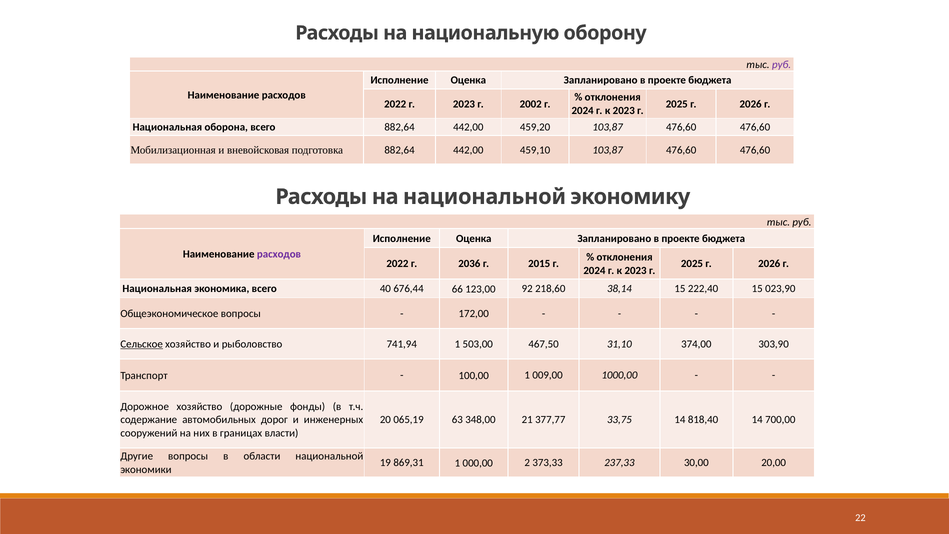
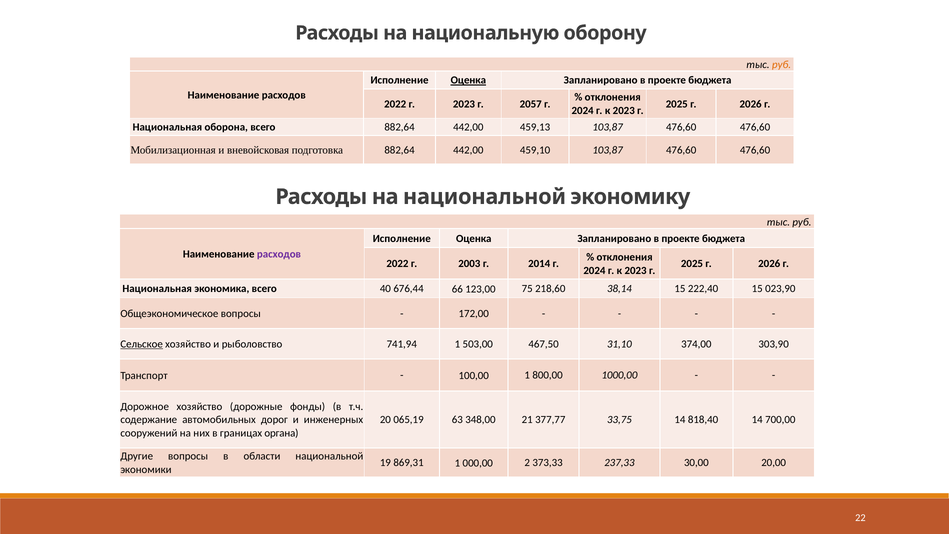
руб colour: purple -> orange (782, 65)
Оценка underline: none -> present (468, 80)
2002: 2002 -> 2057 (531, 104)
459,20: 459,20 -> 459,13 (535, 127)
2036: 2036 -> 2003 (469, 264)
2015: 2015 -> 2014 (539, 264)
92: 92 -> 75 (527, 289)
009,00: 009,00 -> 800,00 (548, 375)
власти: власти -> органа (281, 433)
